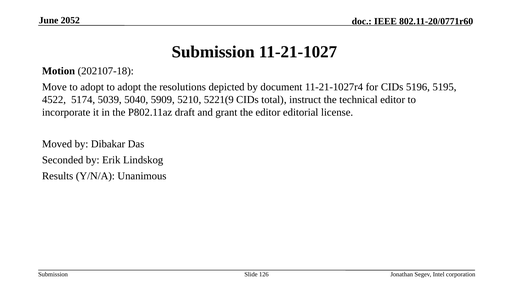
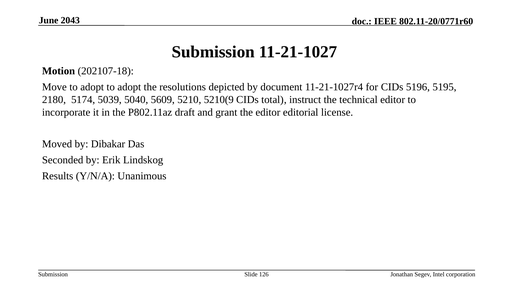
2052: 2052 -> 2043 (70, 20)
4522: 4522 -> 2180 (54, 100)
5909: 5909 -> 5609 (163, 100)
5221(9: 5221(9 -> 5210(9 (219, 100)
